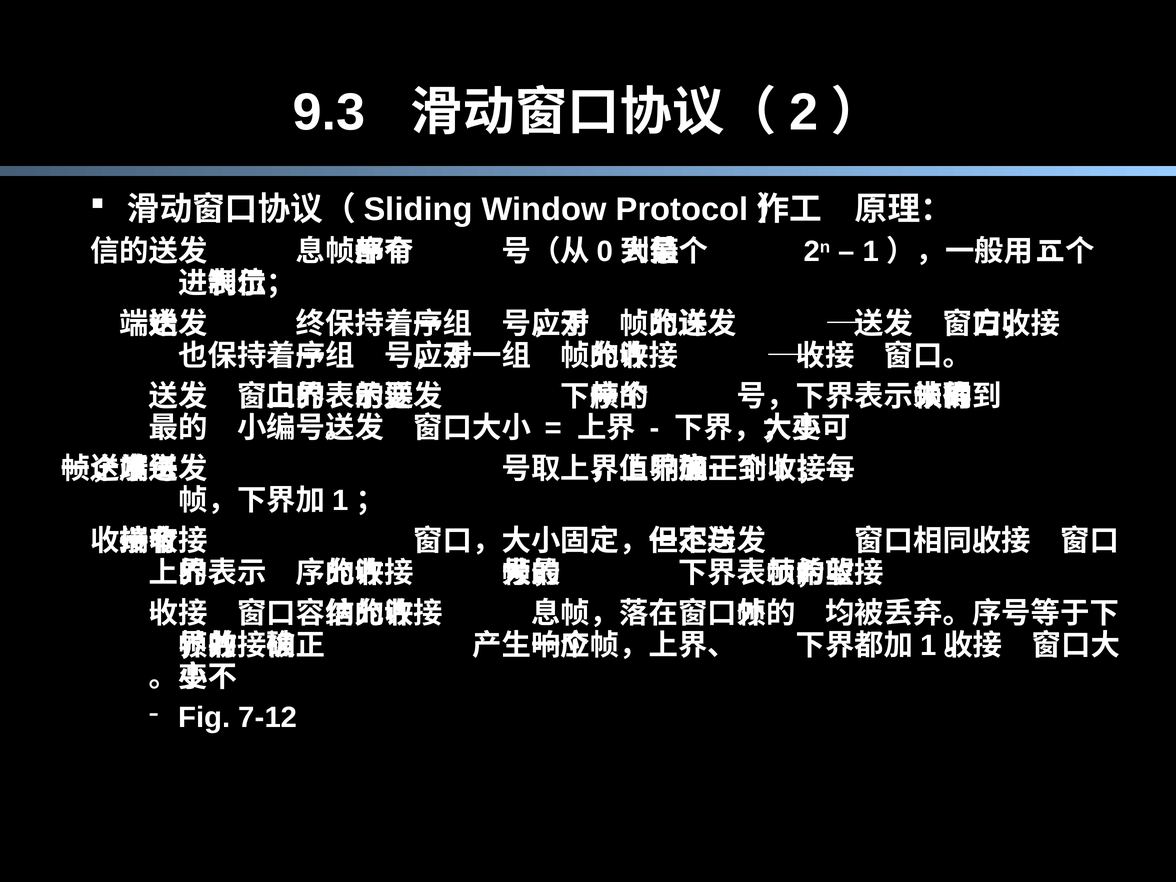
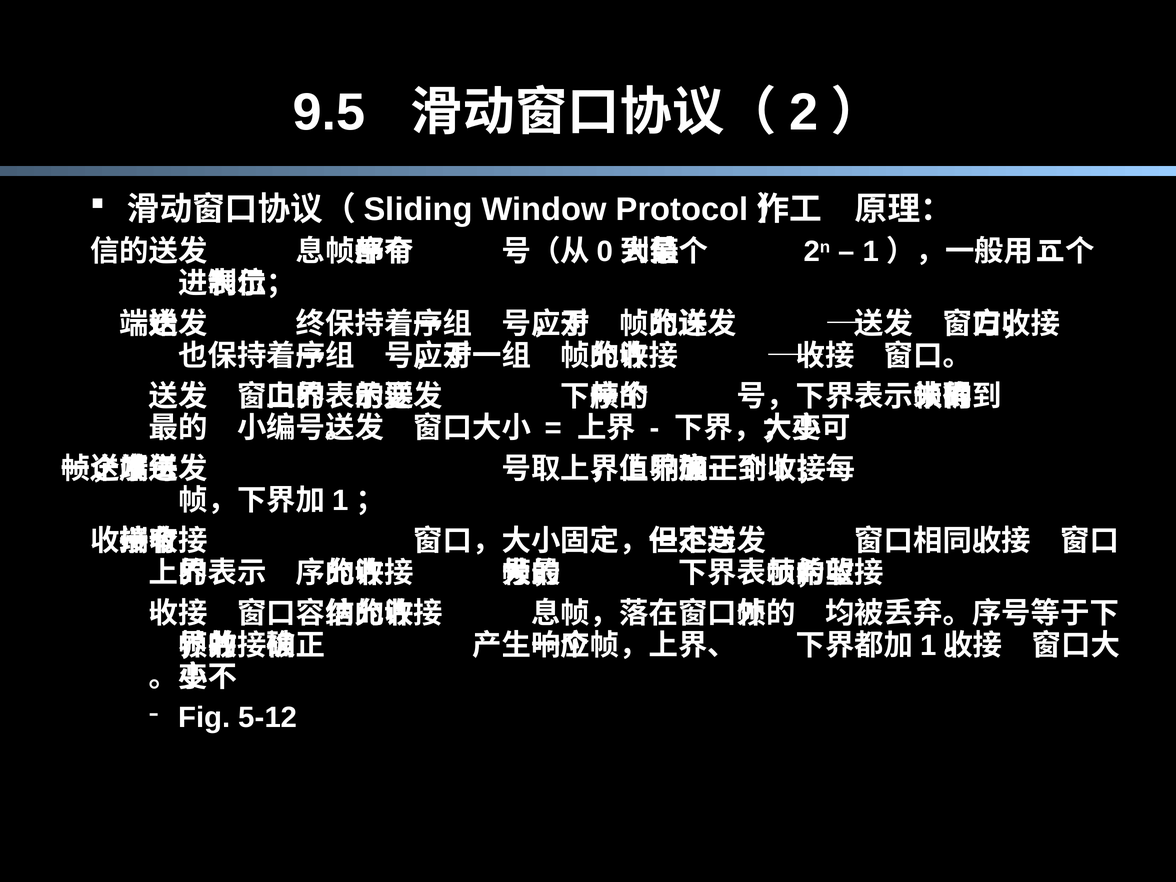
9.3: 9.3 -> 9.5 (329, 113)
7-12: 7-12 -> 5-12 (268, 718)
